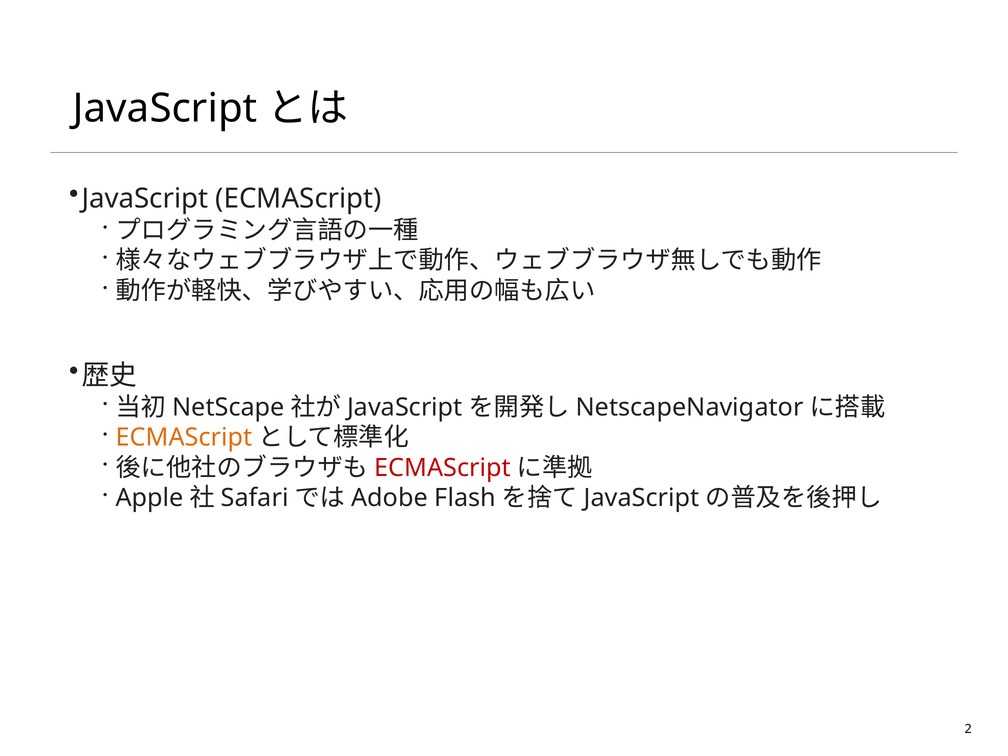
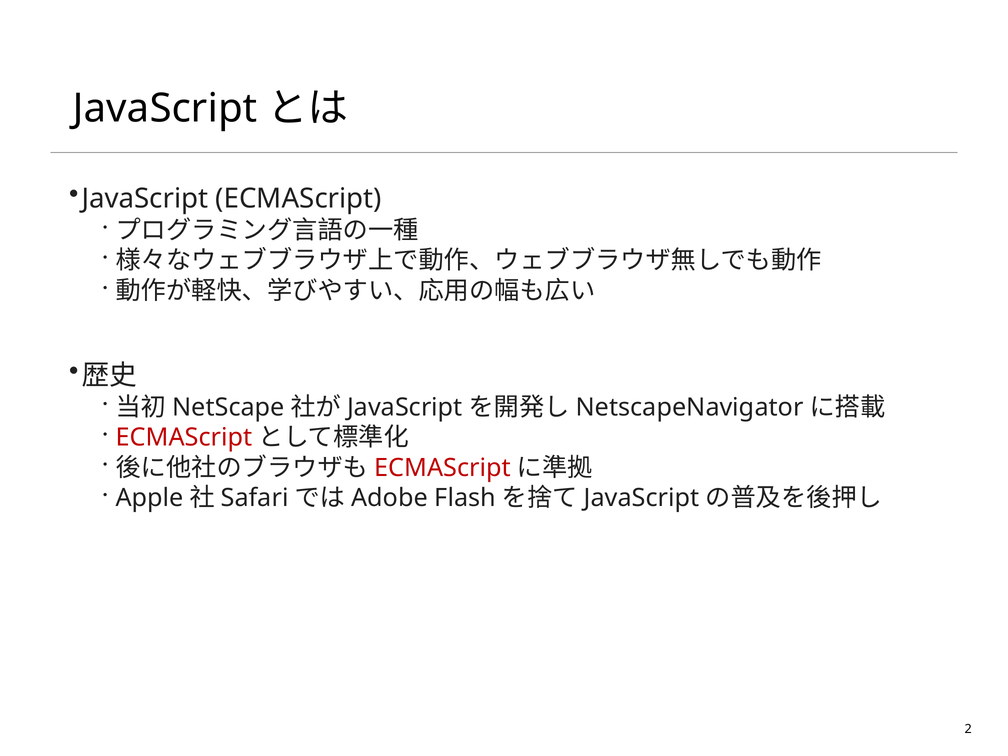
ECMAScript colour: orange -> red (184, 438)
